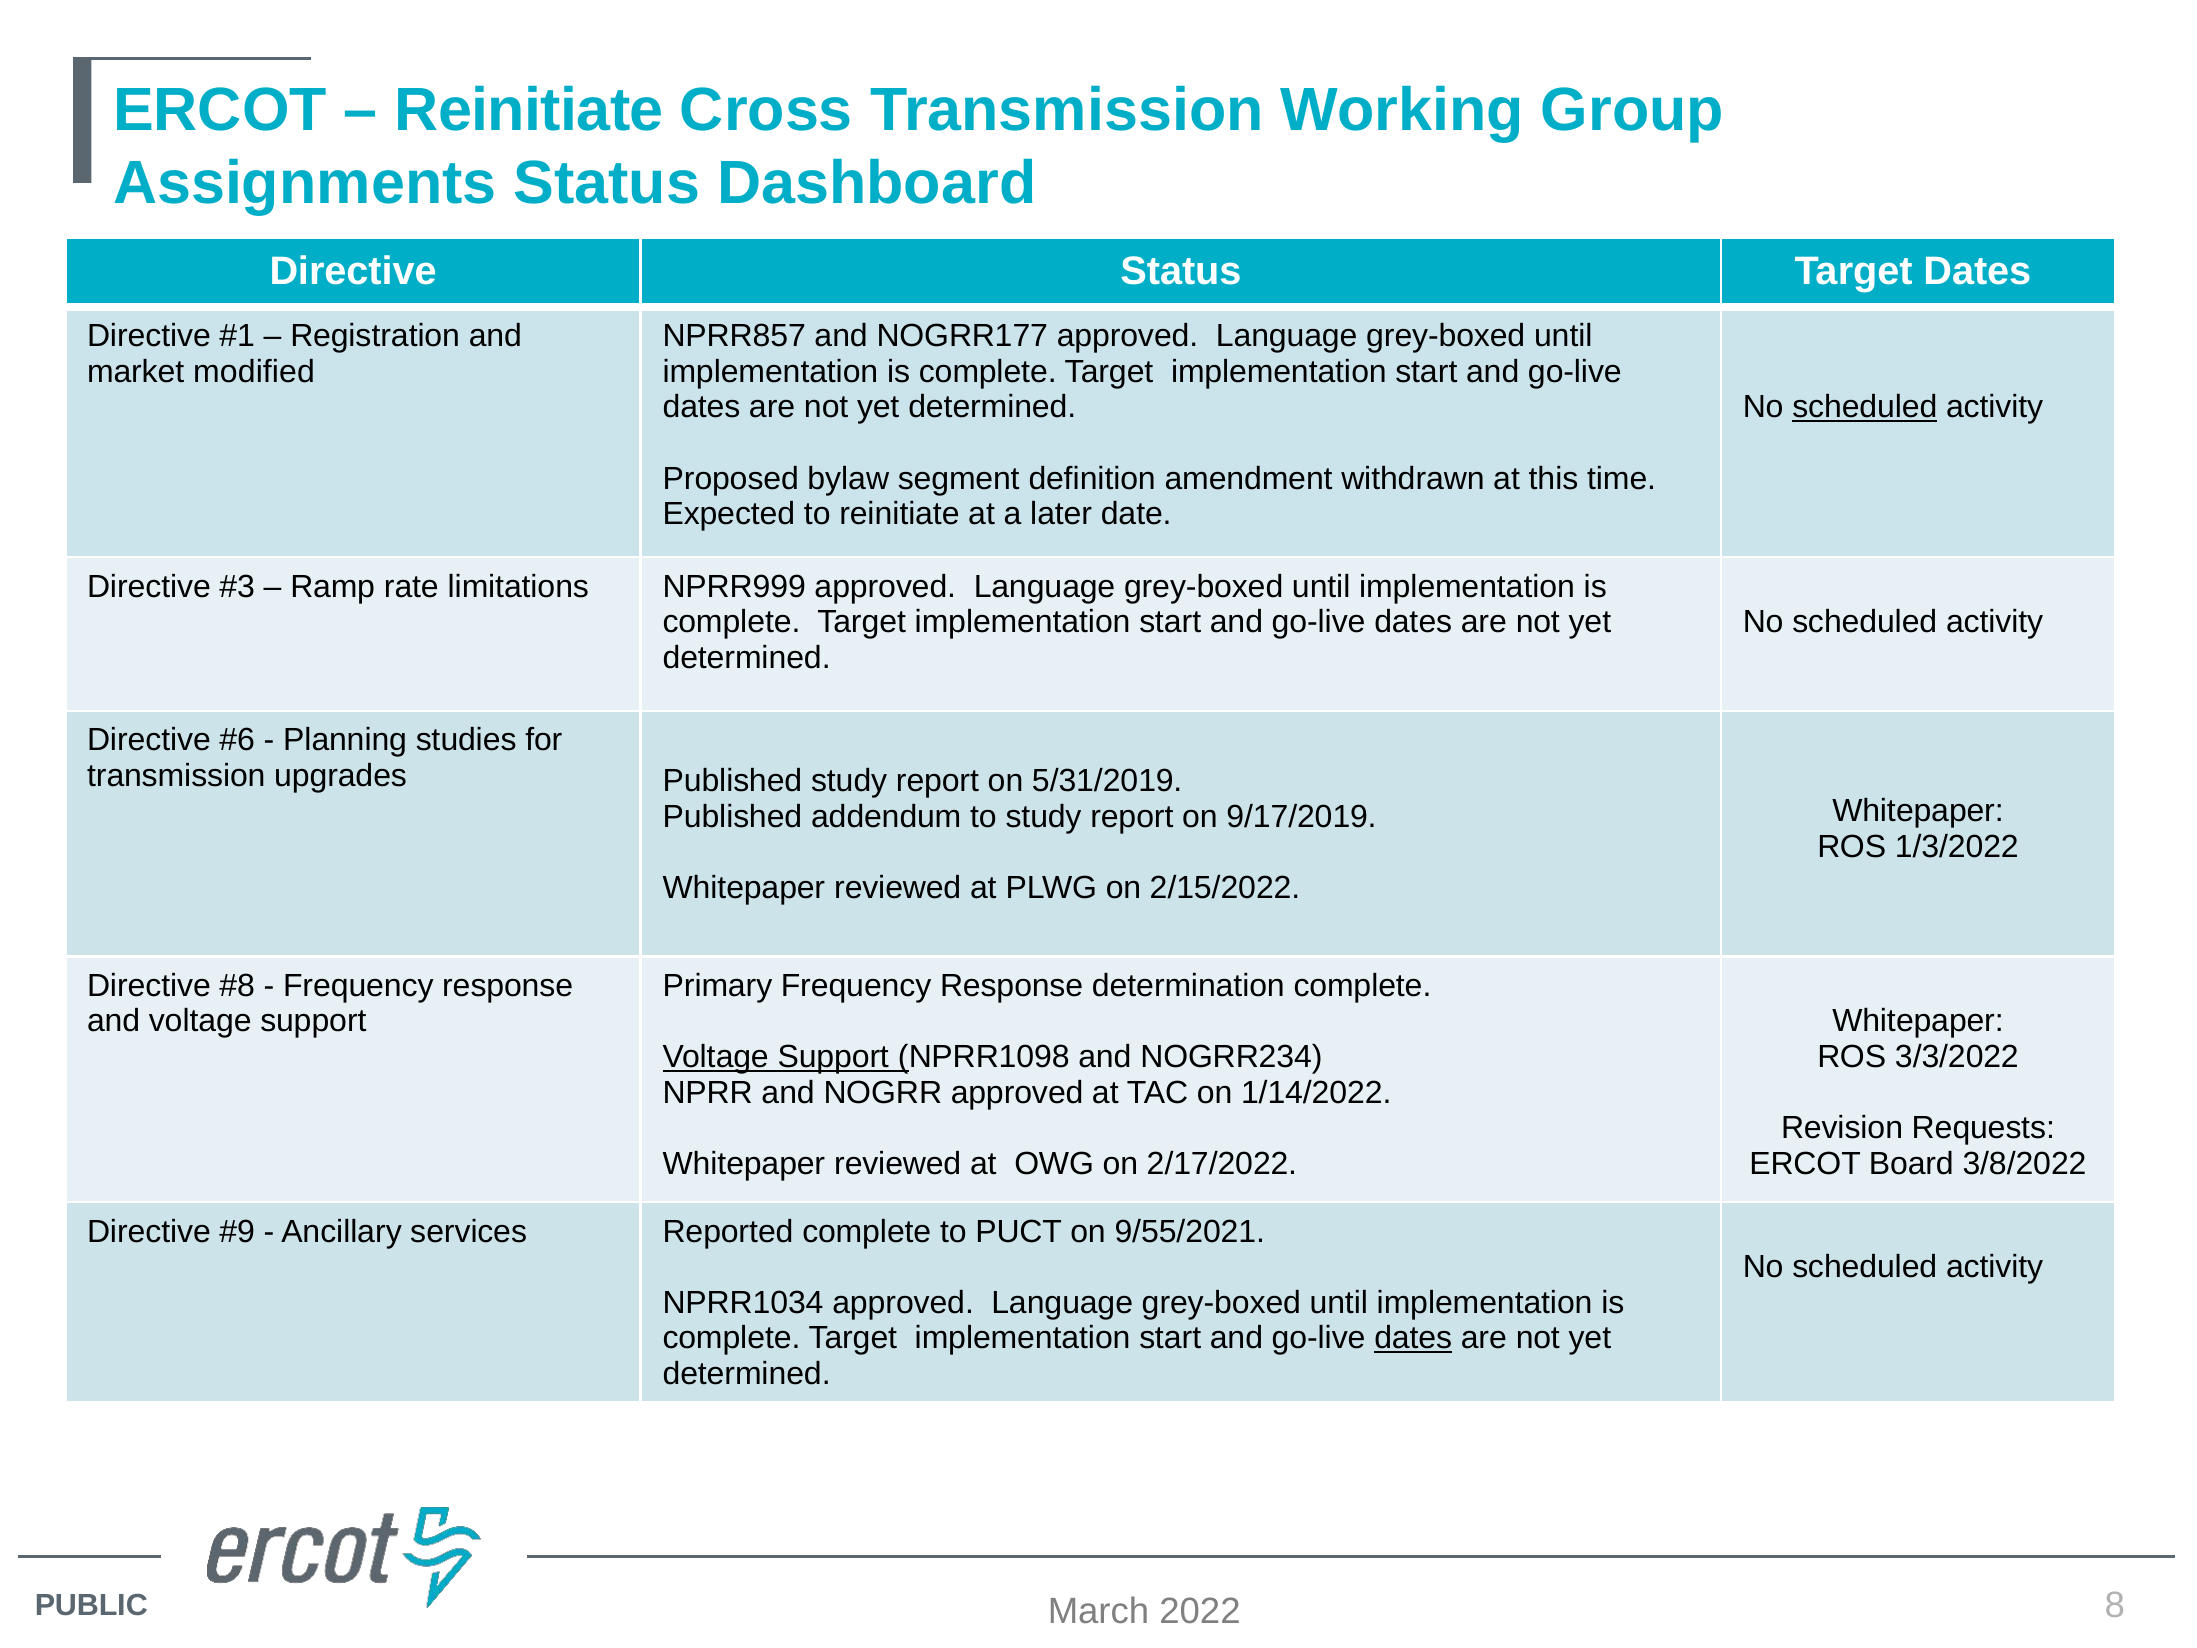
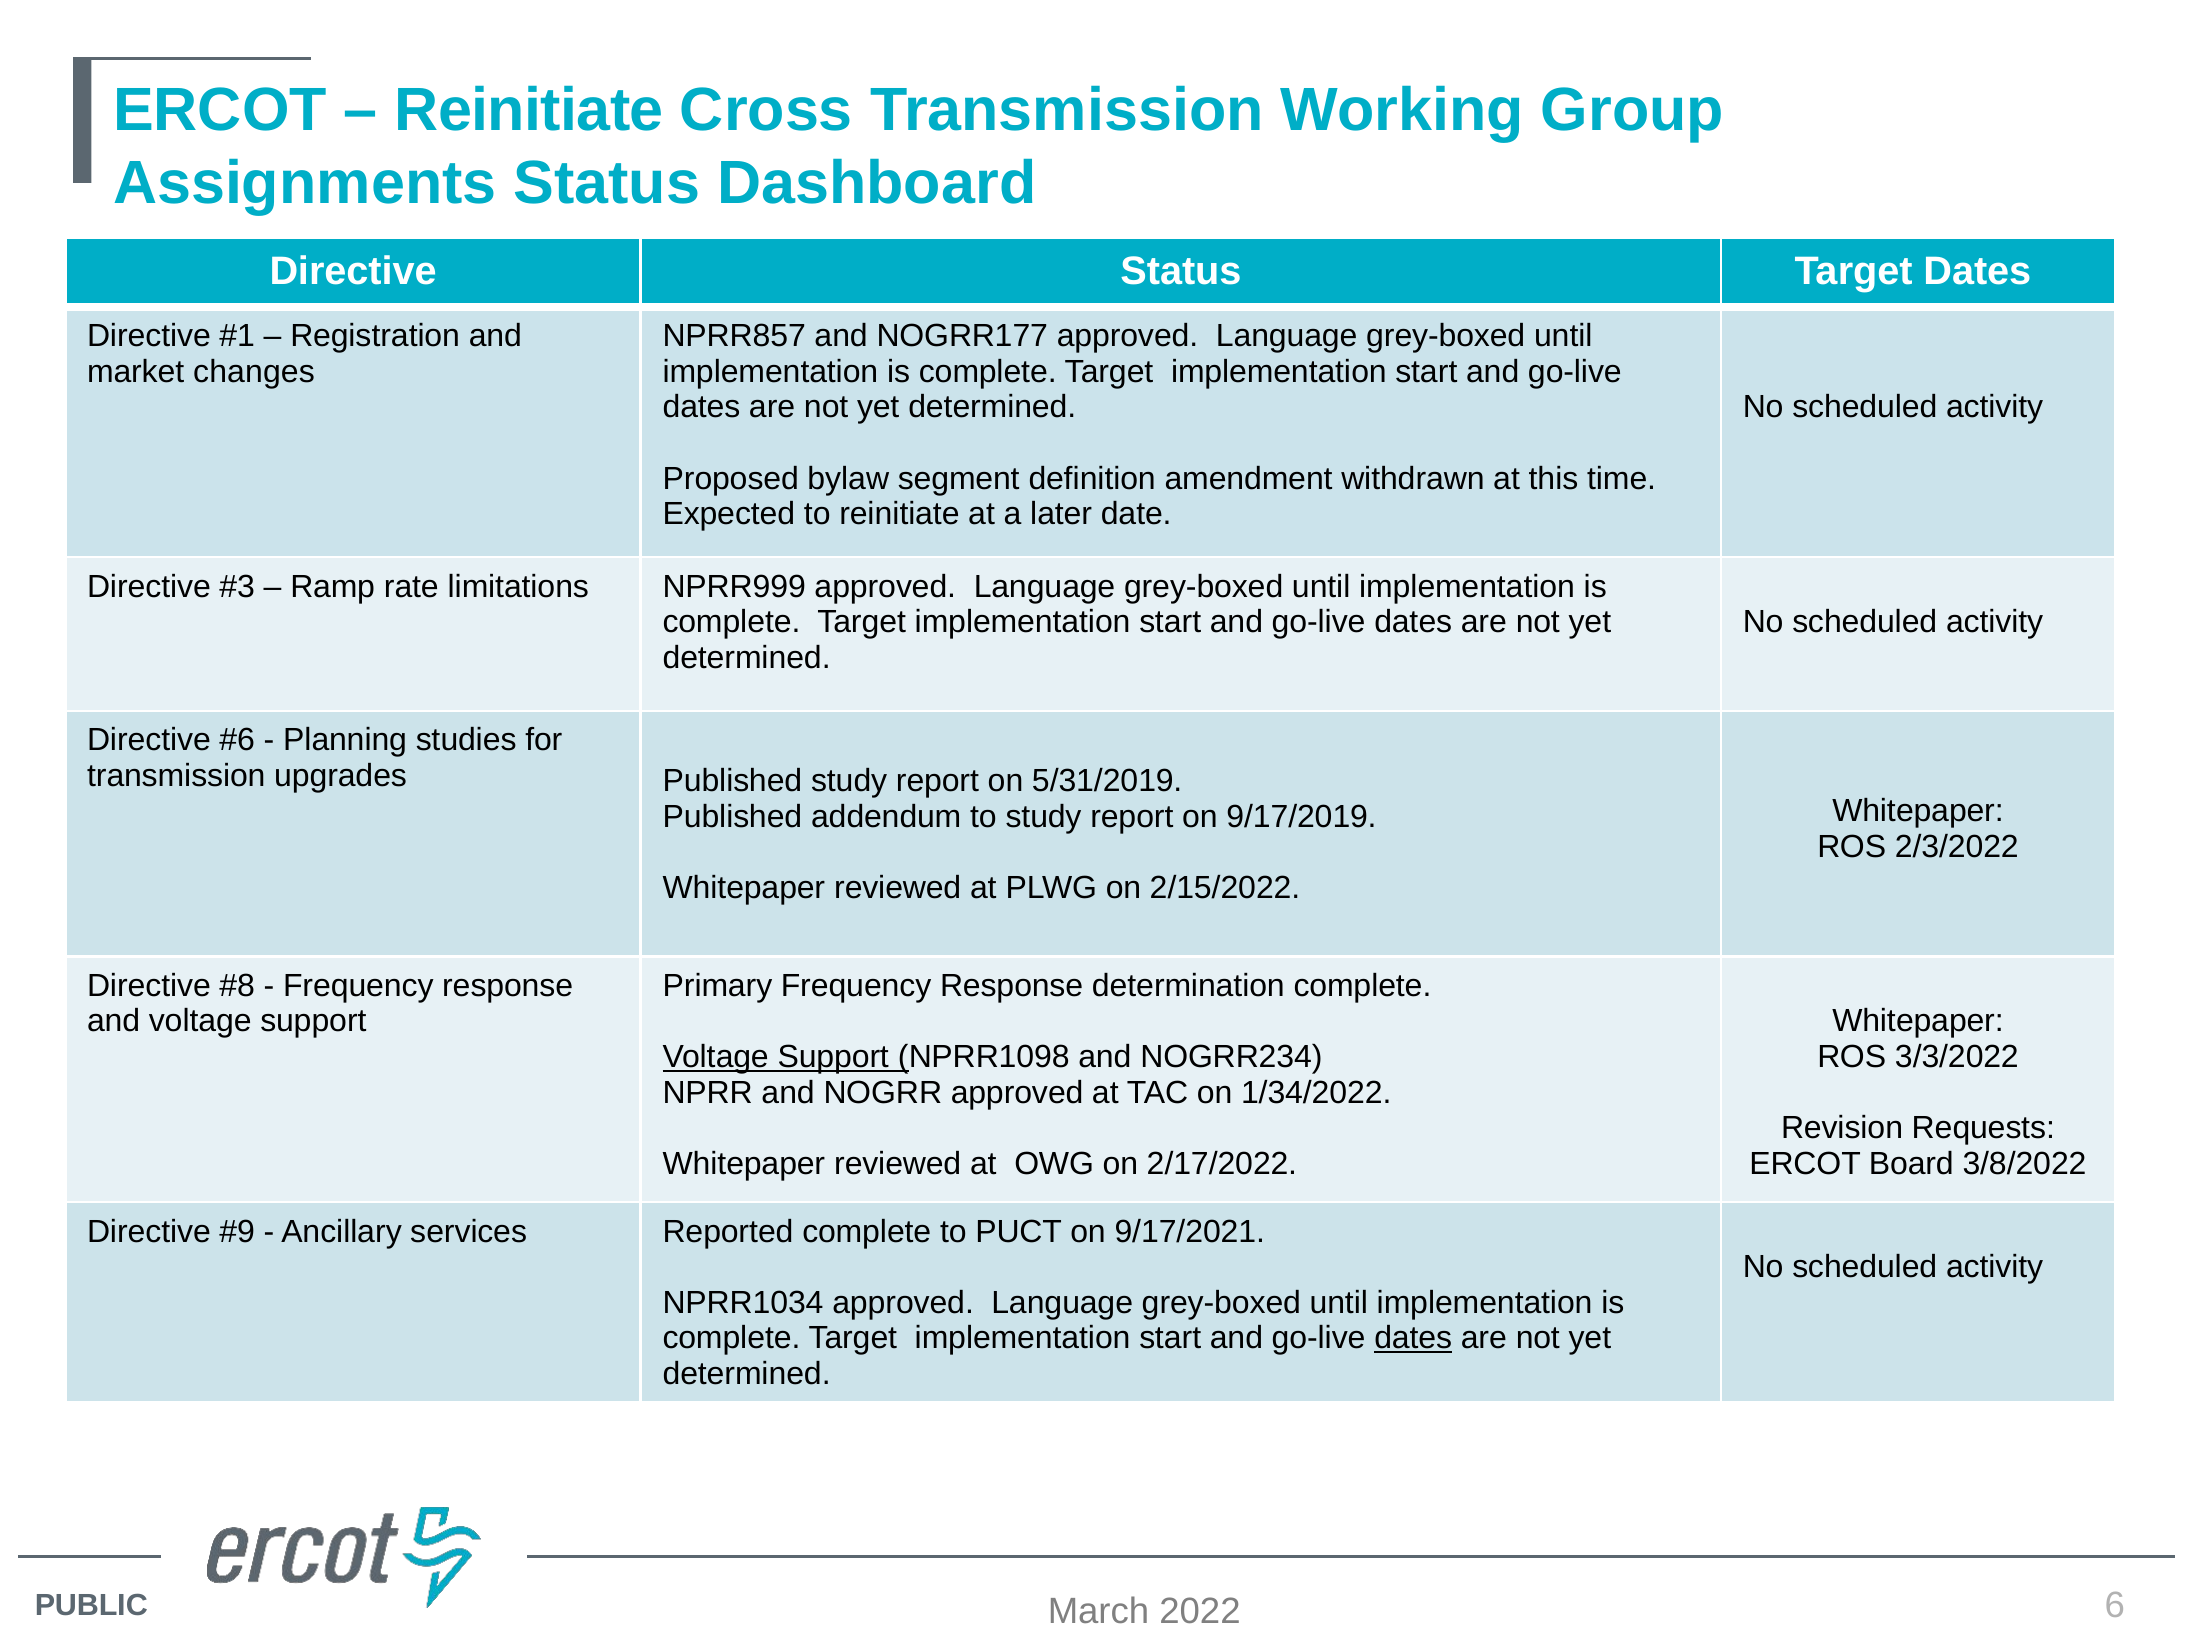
modified: modified -> changes (254, 372)
scheduled underline: present -> none (1865, 407)
1/3/2022: 1/3/2022 -> 2/3/2022 (1957, 847)
1/14/2022: 1/14/2022 -> 1/34/2022 (1316, 1092)
9/55/2021: 9/55/2021 -> 9/17/2021 (1190, 1231)
8: 8 -> 6 (2115, 1605)
